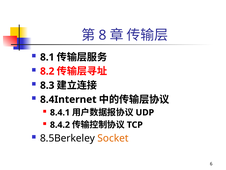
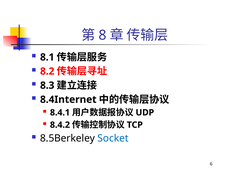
Socket colour: orange -> blue (113, 138)
